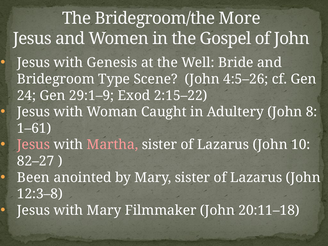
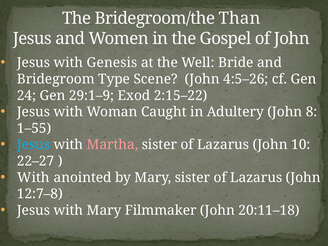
More: More -> Than (240, 18)
1–61: 1–61 -> 1–55 (34, 128)
Jesus colour: pink -> light blue (33, 145)
82–27: 82–27 -> 22–27 (36, 161)
Been: Been -> With (33, 177)
12:3–8: 12:3–8 -> 12:7–8 (40, 194)
